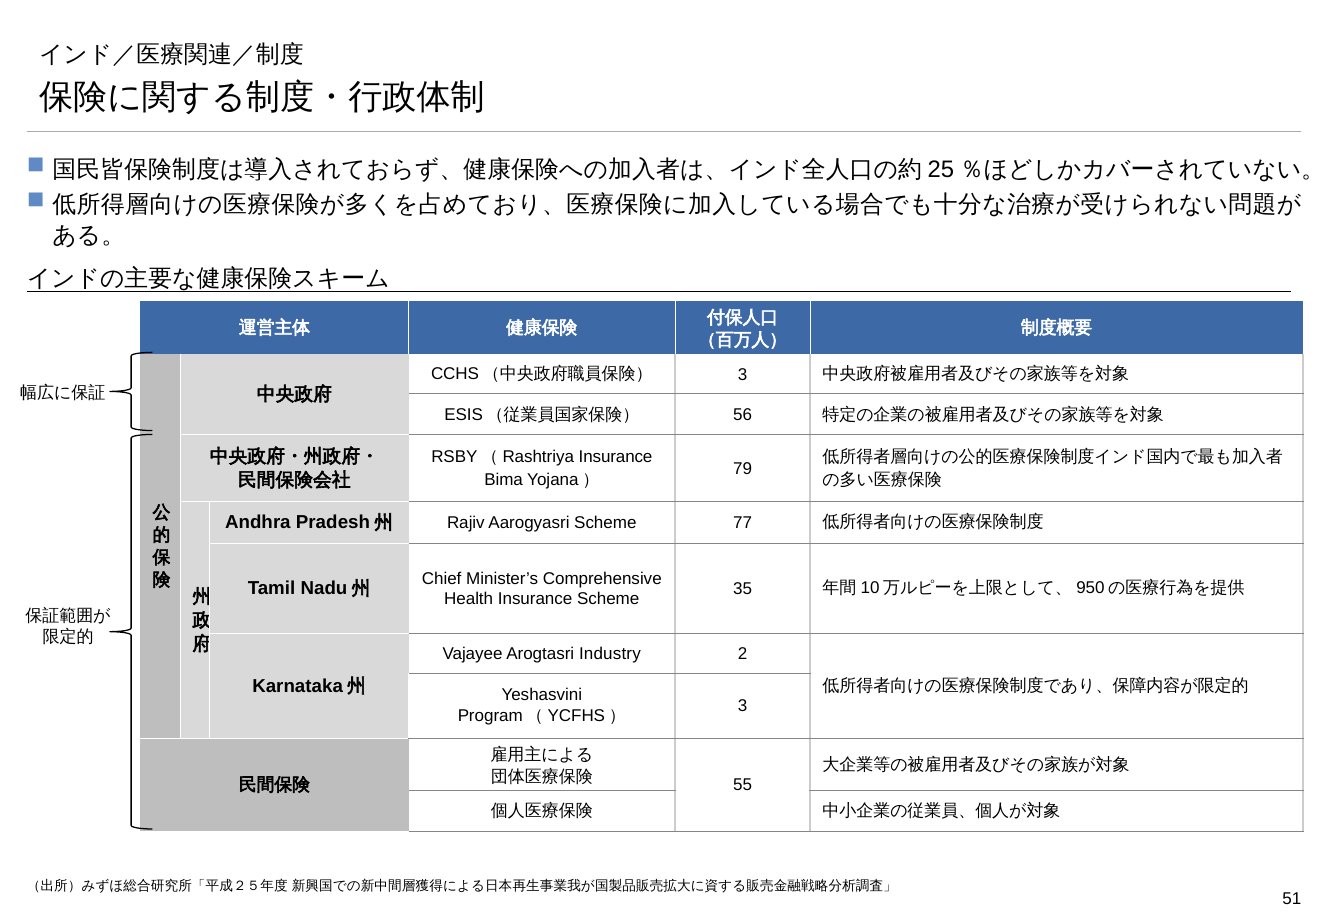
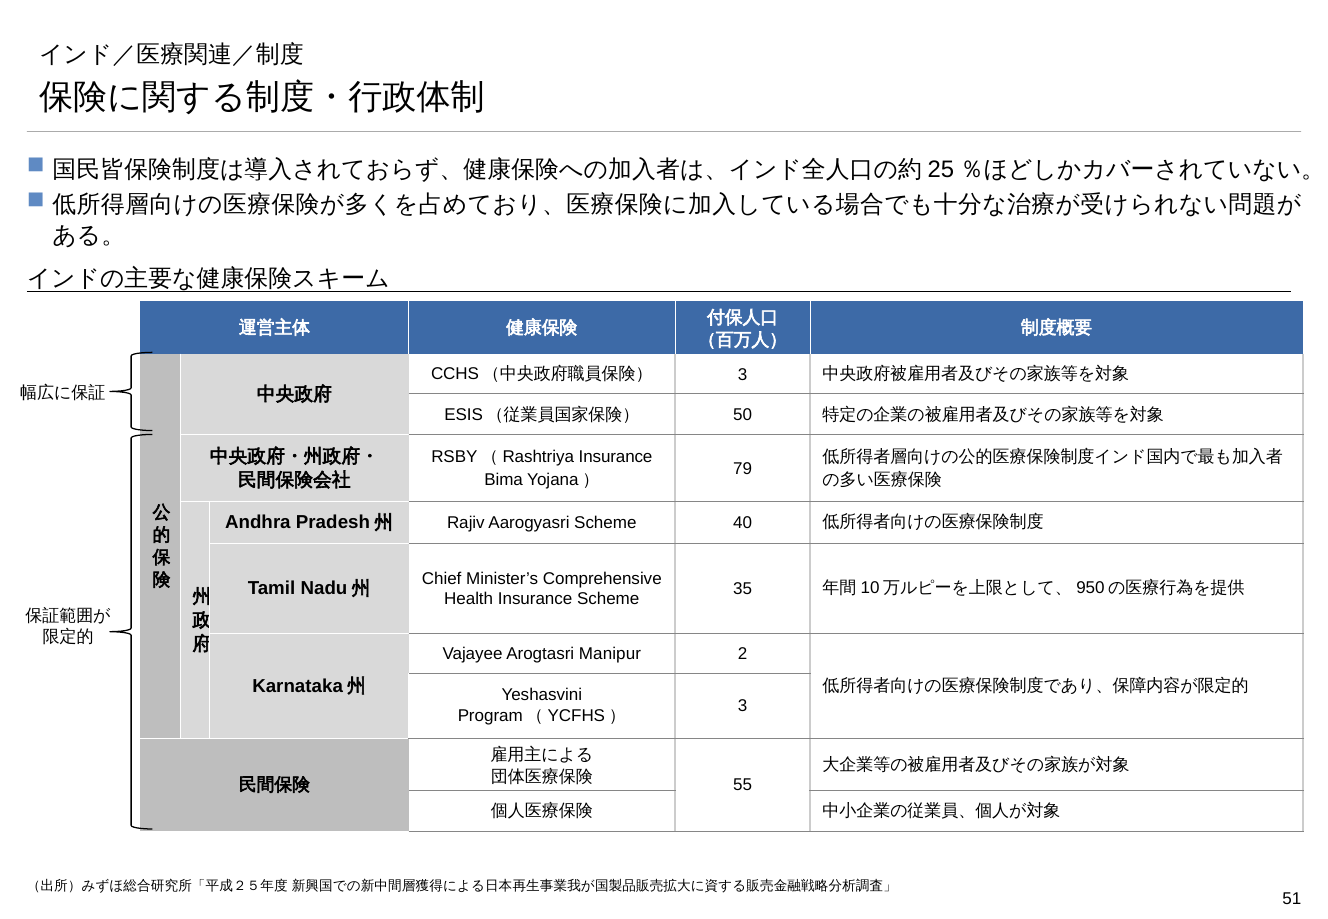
56: 56 -> 50 (743, 415)
77: 77 -> 40 (743, 523)
Industry: Industry -> Manipur (610, 654)
